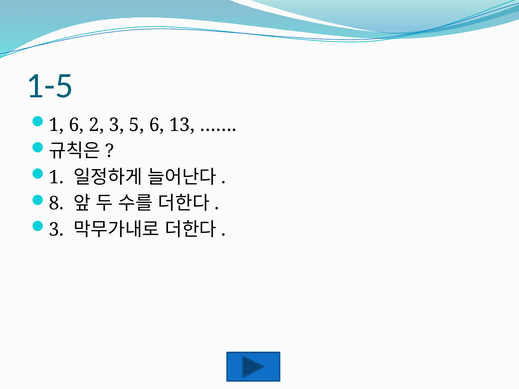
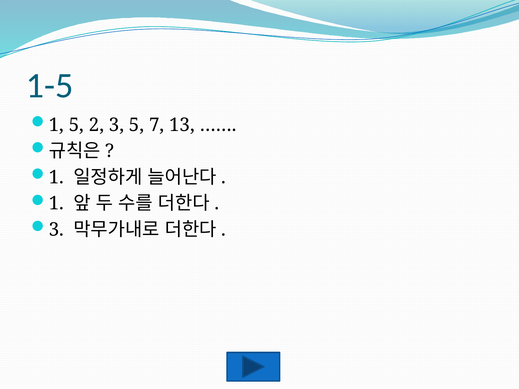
1 6: 6 -> 5 (76, 125)
5 6: 6 -> 7 (157, 125)
8: 8 -> 1 (56, 204)
